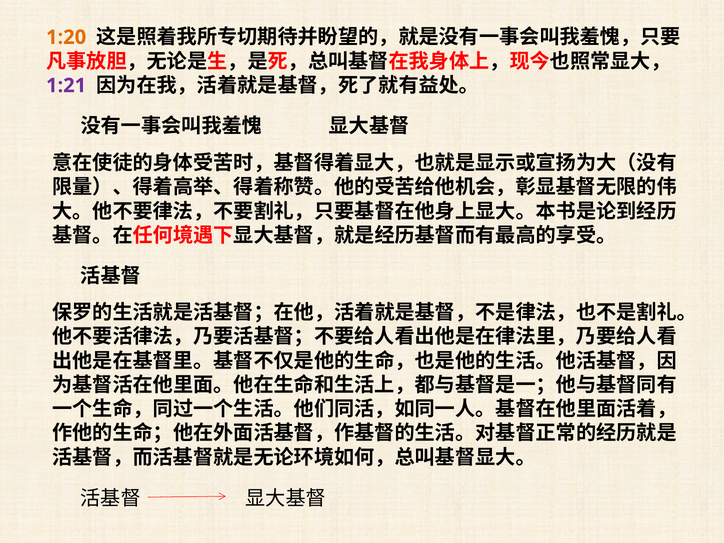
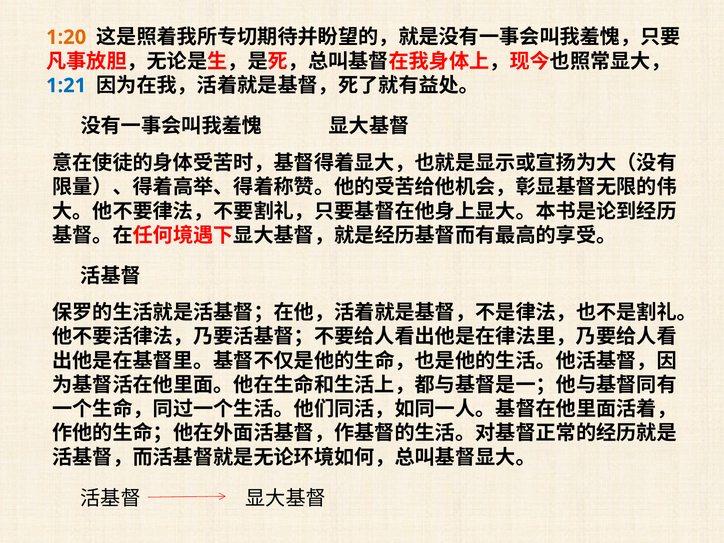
1:21 colour: purple -> blue (66, 86)
